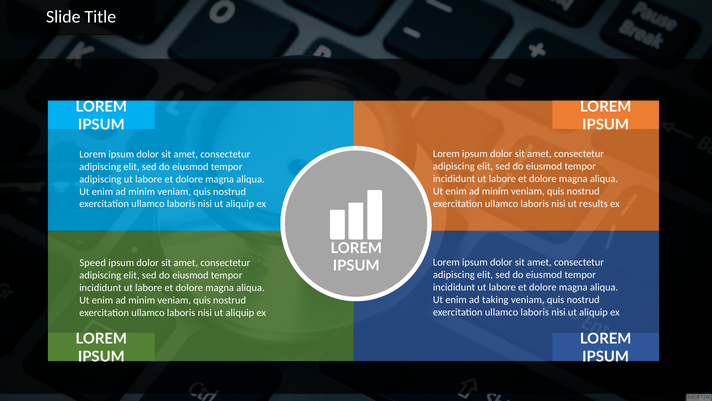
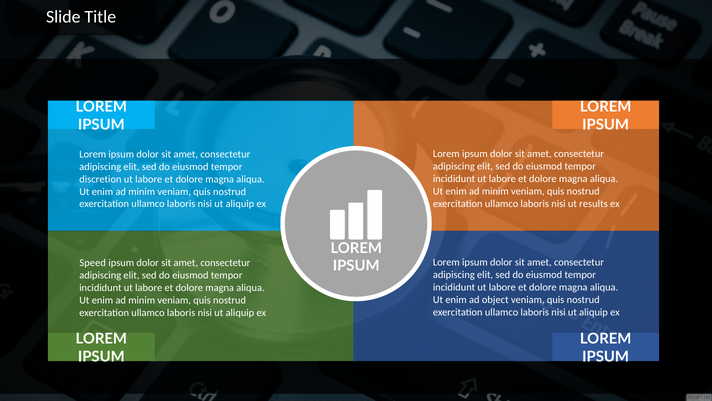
adipiscing: adipiscing -> discretion (100, 179)
taking: taking -> object (495, 299)
